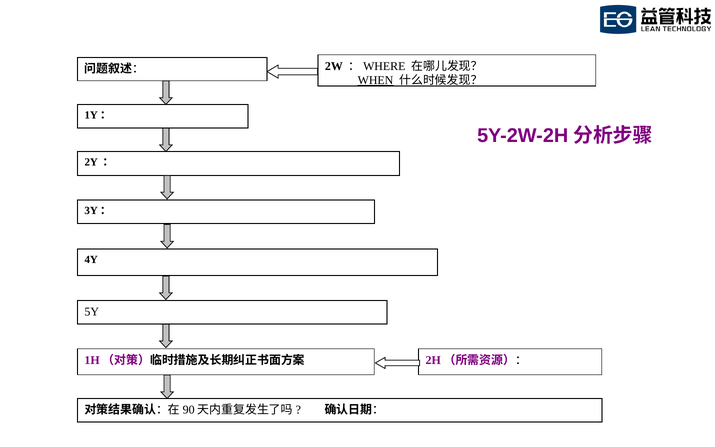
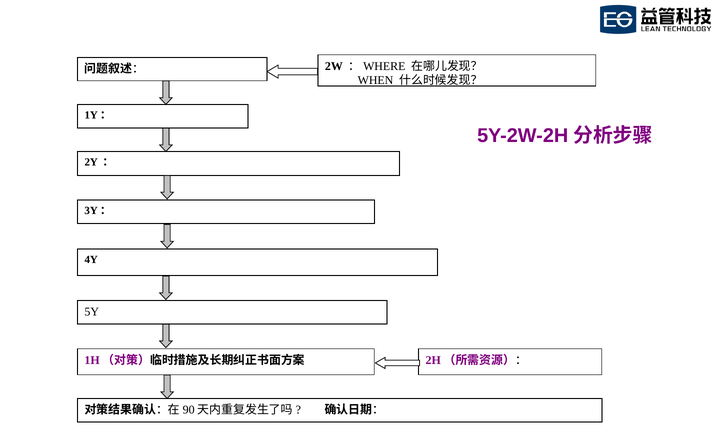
WHEN underline: present -> none (376, 80)
